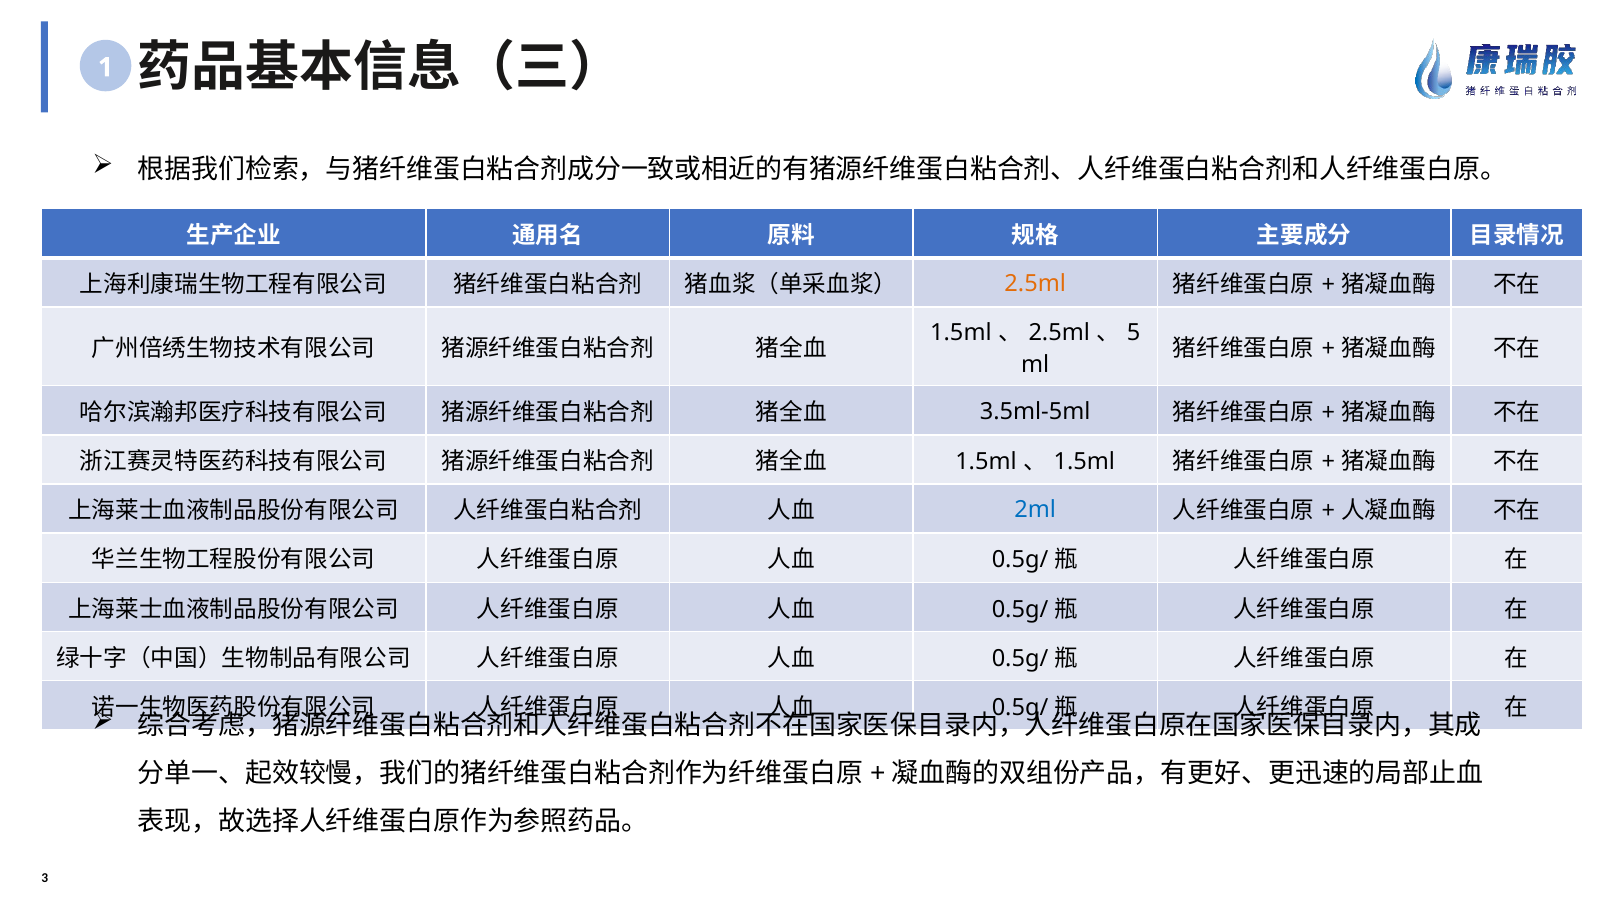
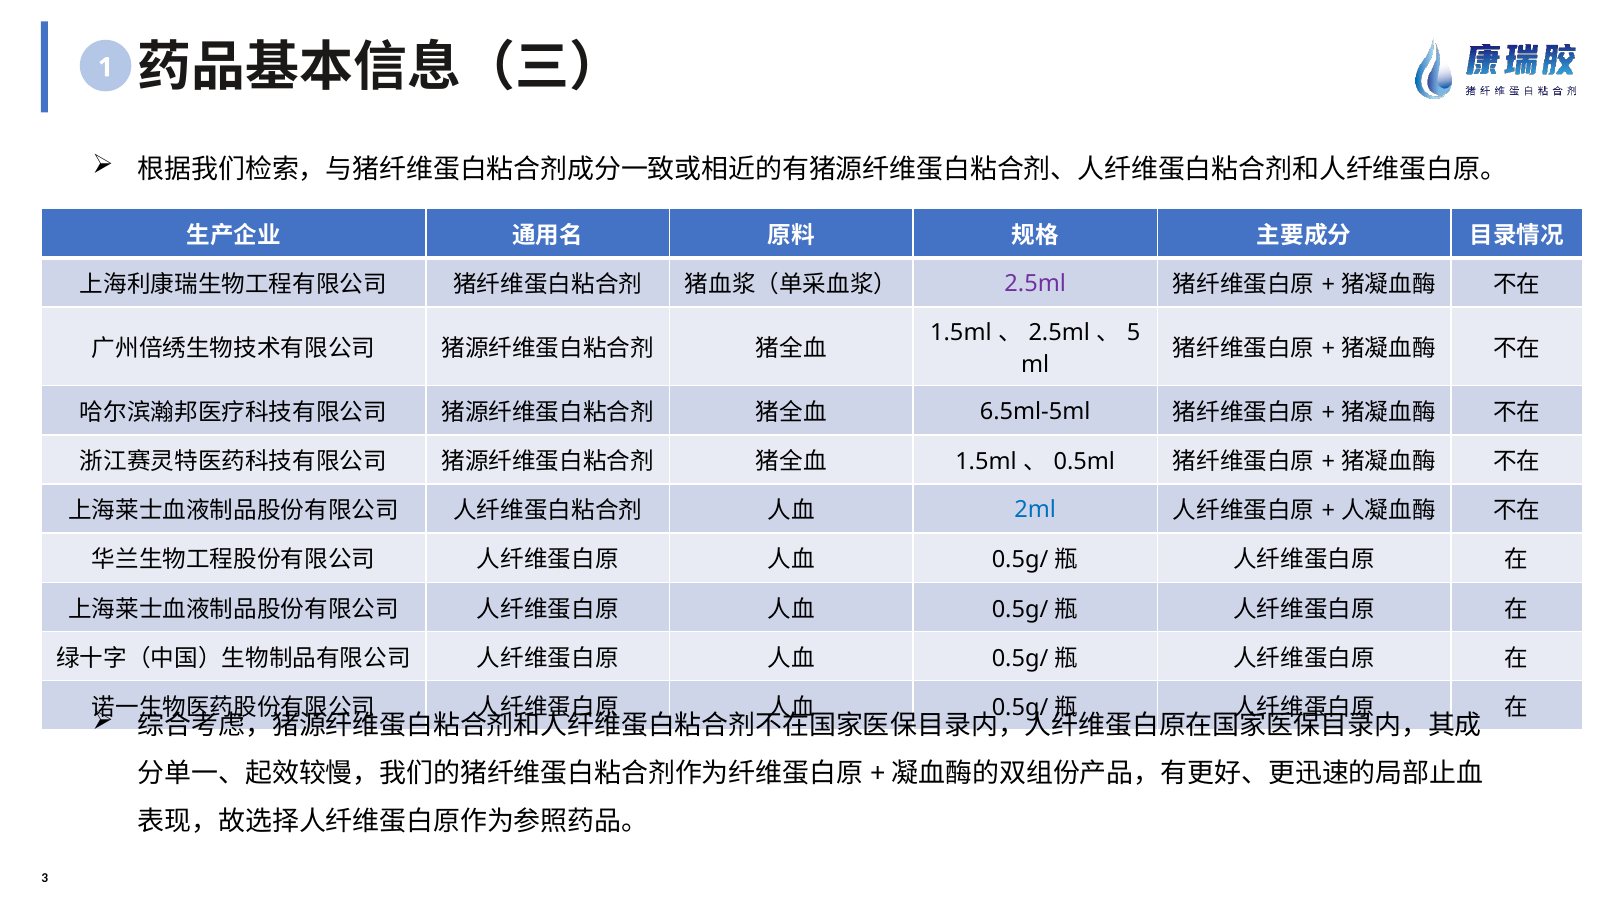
2.5ml colour: orange -> purple (1035, 284)
3.5ml-5ml: 3.5ml-5ml -> 6.5ml-5ml (1035, 412)
1.5ml: 1.5ml -> 0.5ml (1084, 462)
